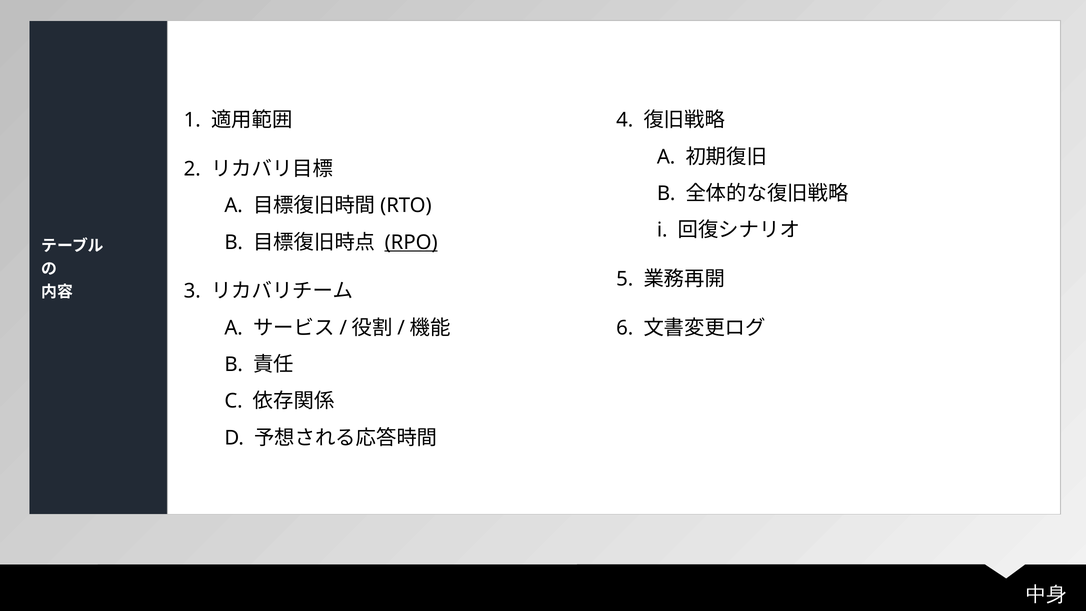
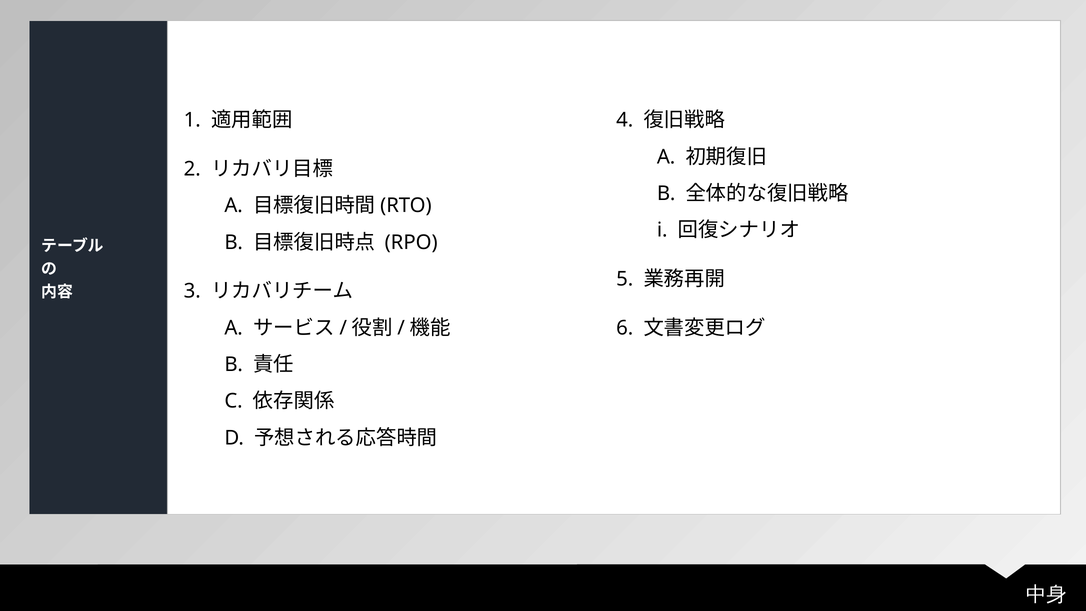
RPO underline: present -> none (411, 242)
